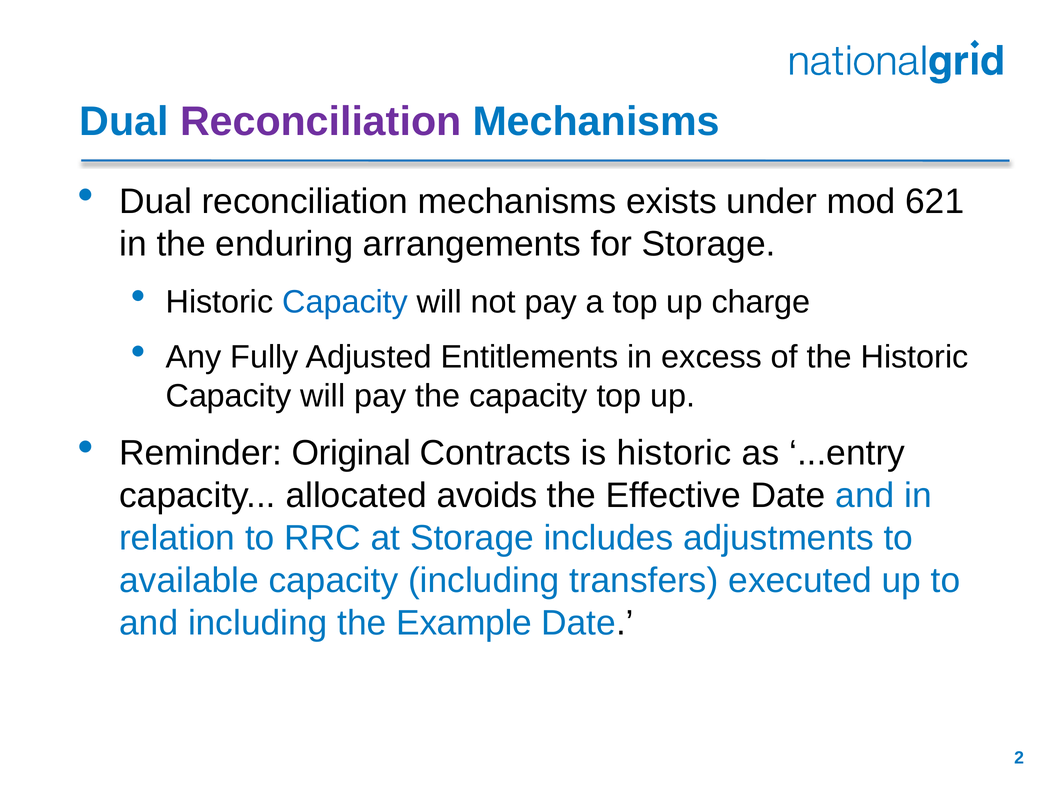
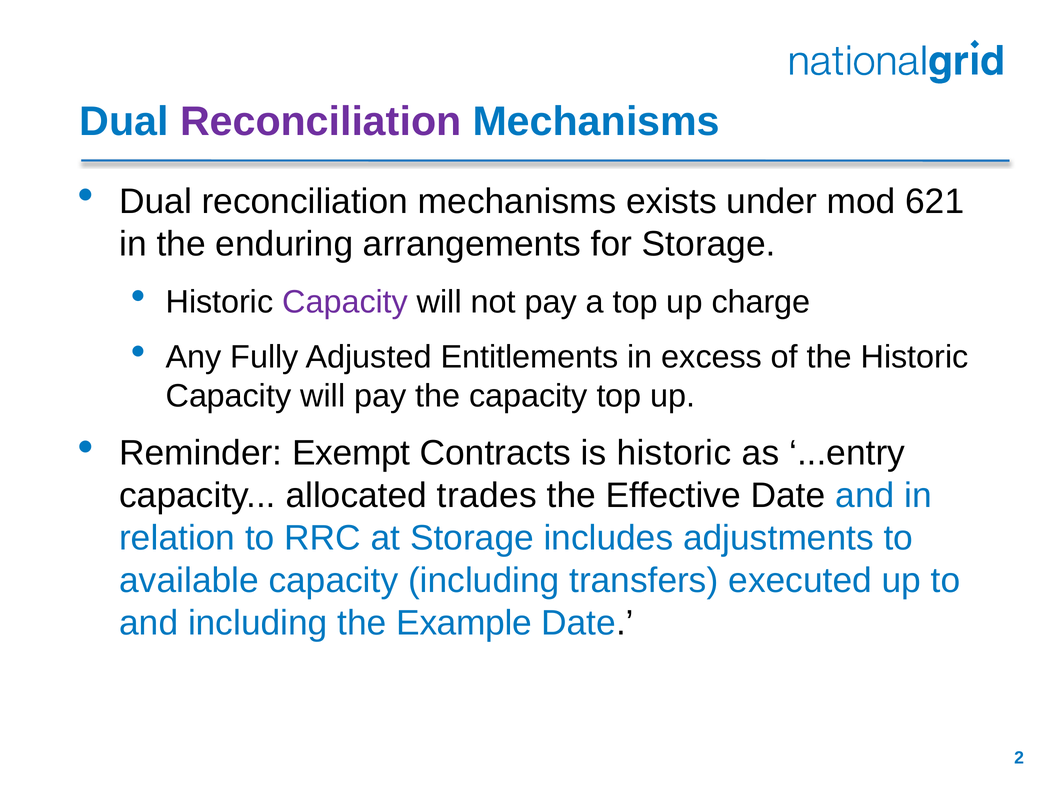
Capacity colour: blue -> purple (345, 302)
Original: Original -> Exempt (351, 453)
avoids: avoids -> trades (487, 496)
